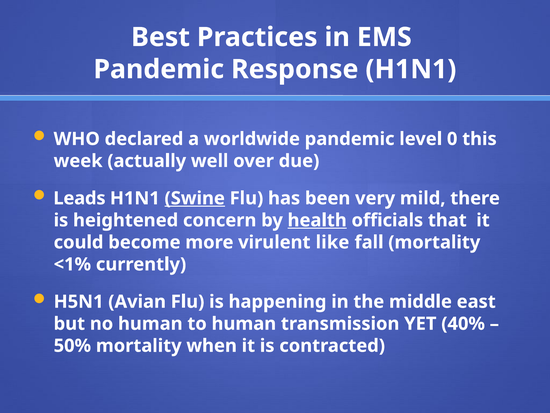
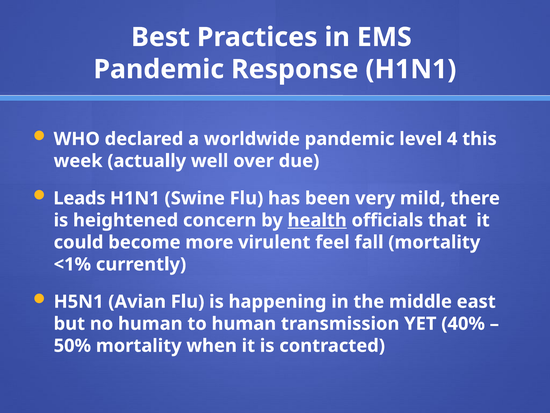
0: 0 -> 4 (452, 139)
Swine underline: present -> none (195, 198)
like: like -> feel (332, 242)
